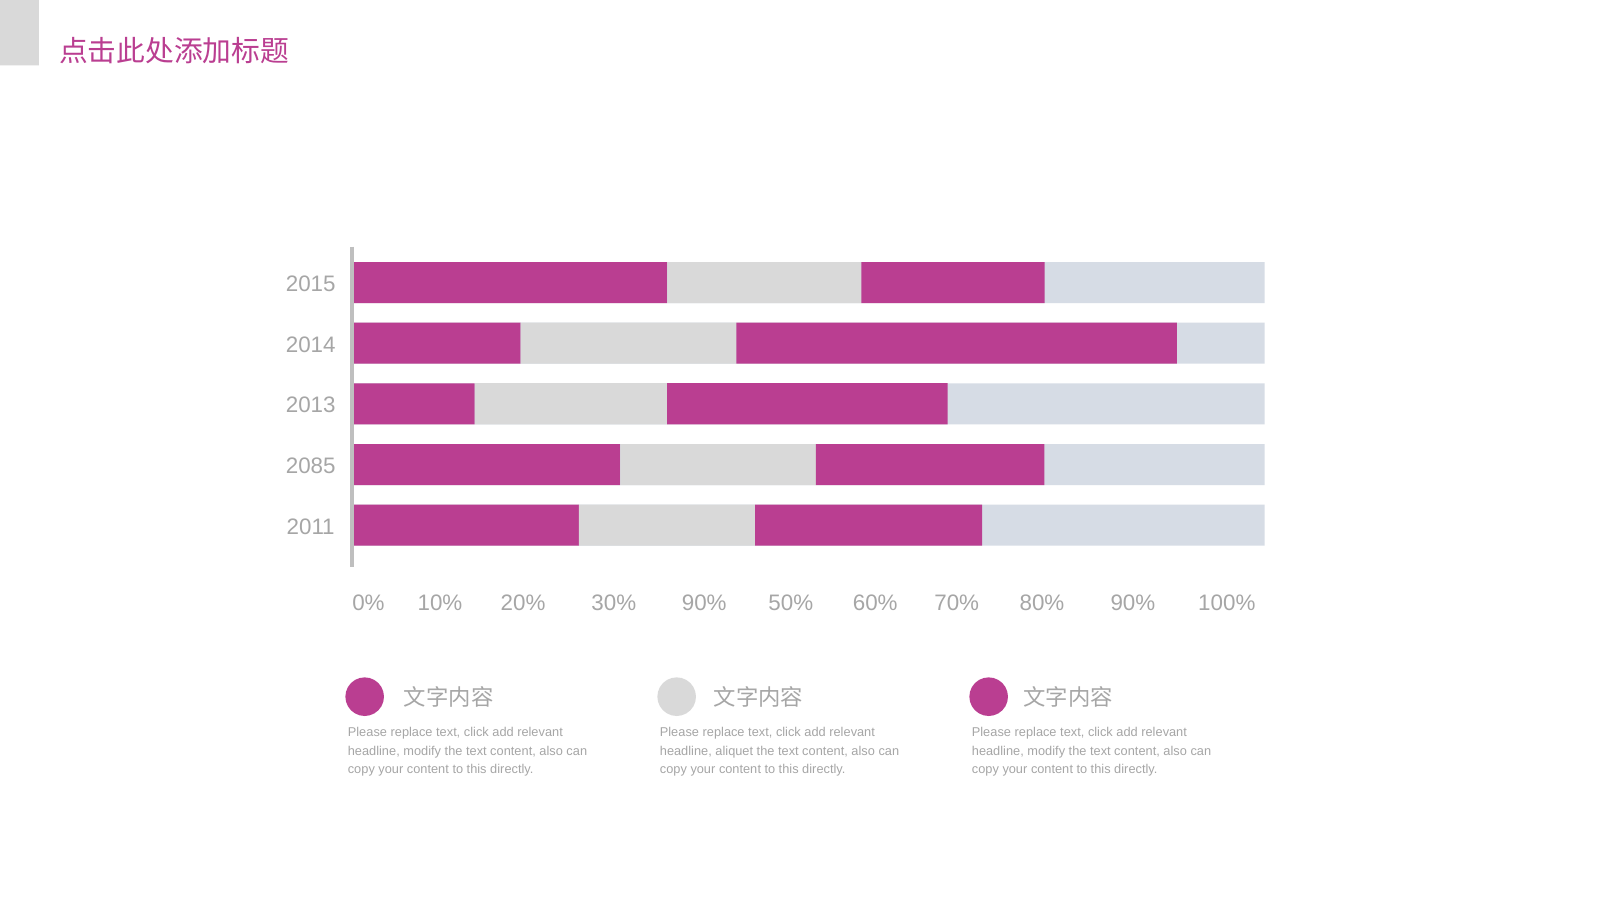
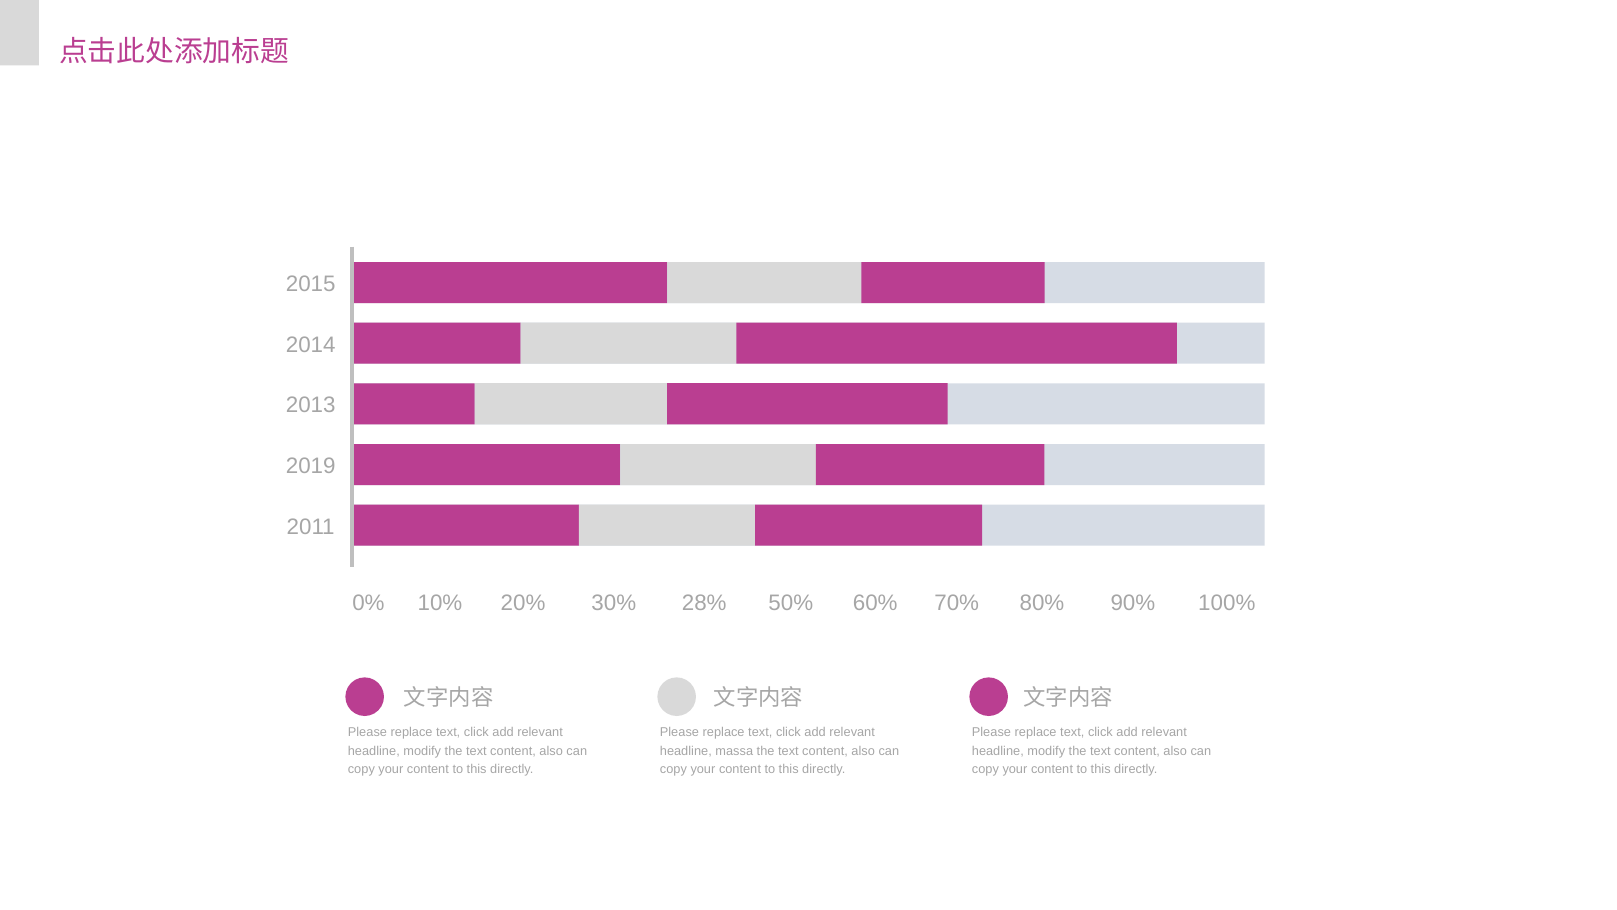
2085: 2085 -> 2019 (311, 466)
90%: 90% -> 28% (704, 603)
aliquet: aliquet -> massa (734, 751)
